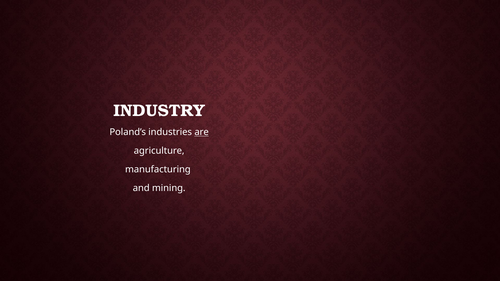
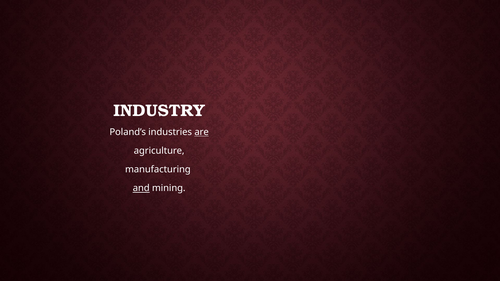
and underline: none -> present (141, 188)
